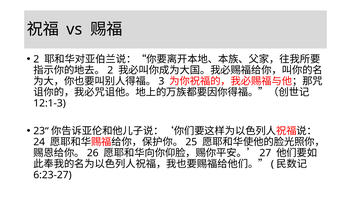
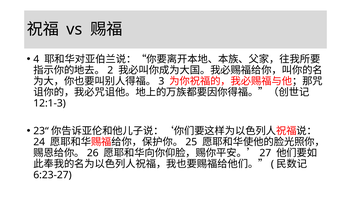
2: 2 -> 4 (36, 59)
